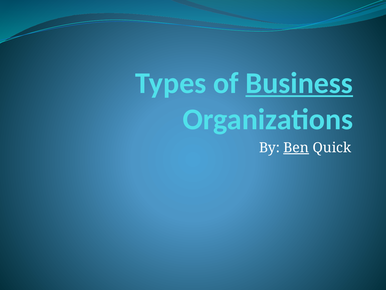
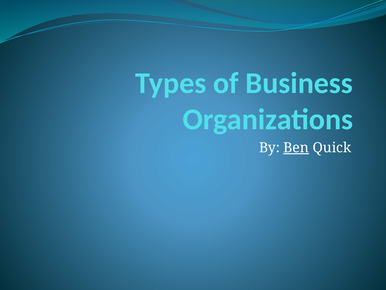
Business underline: present -> none (299, 83)
